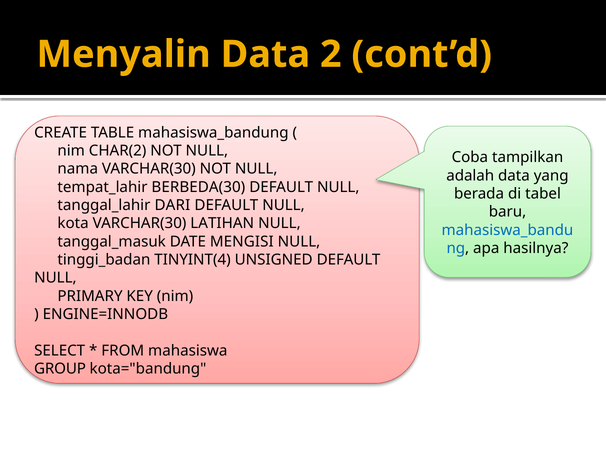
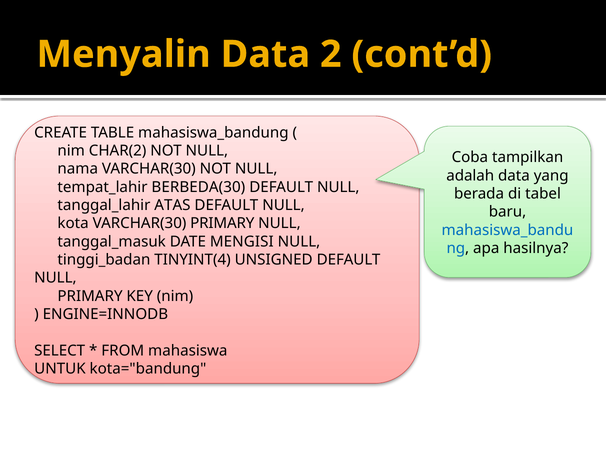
DARI: DARI -> ATAS (172, 206)
VARCHAR(30 LATIHAN: LATIHAN -> PRIMARY (222, 224)
GROUP: GROUP -> UNTUK (60, 369)
